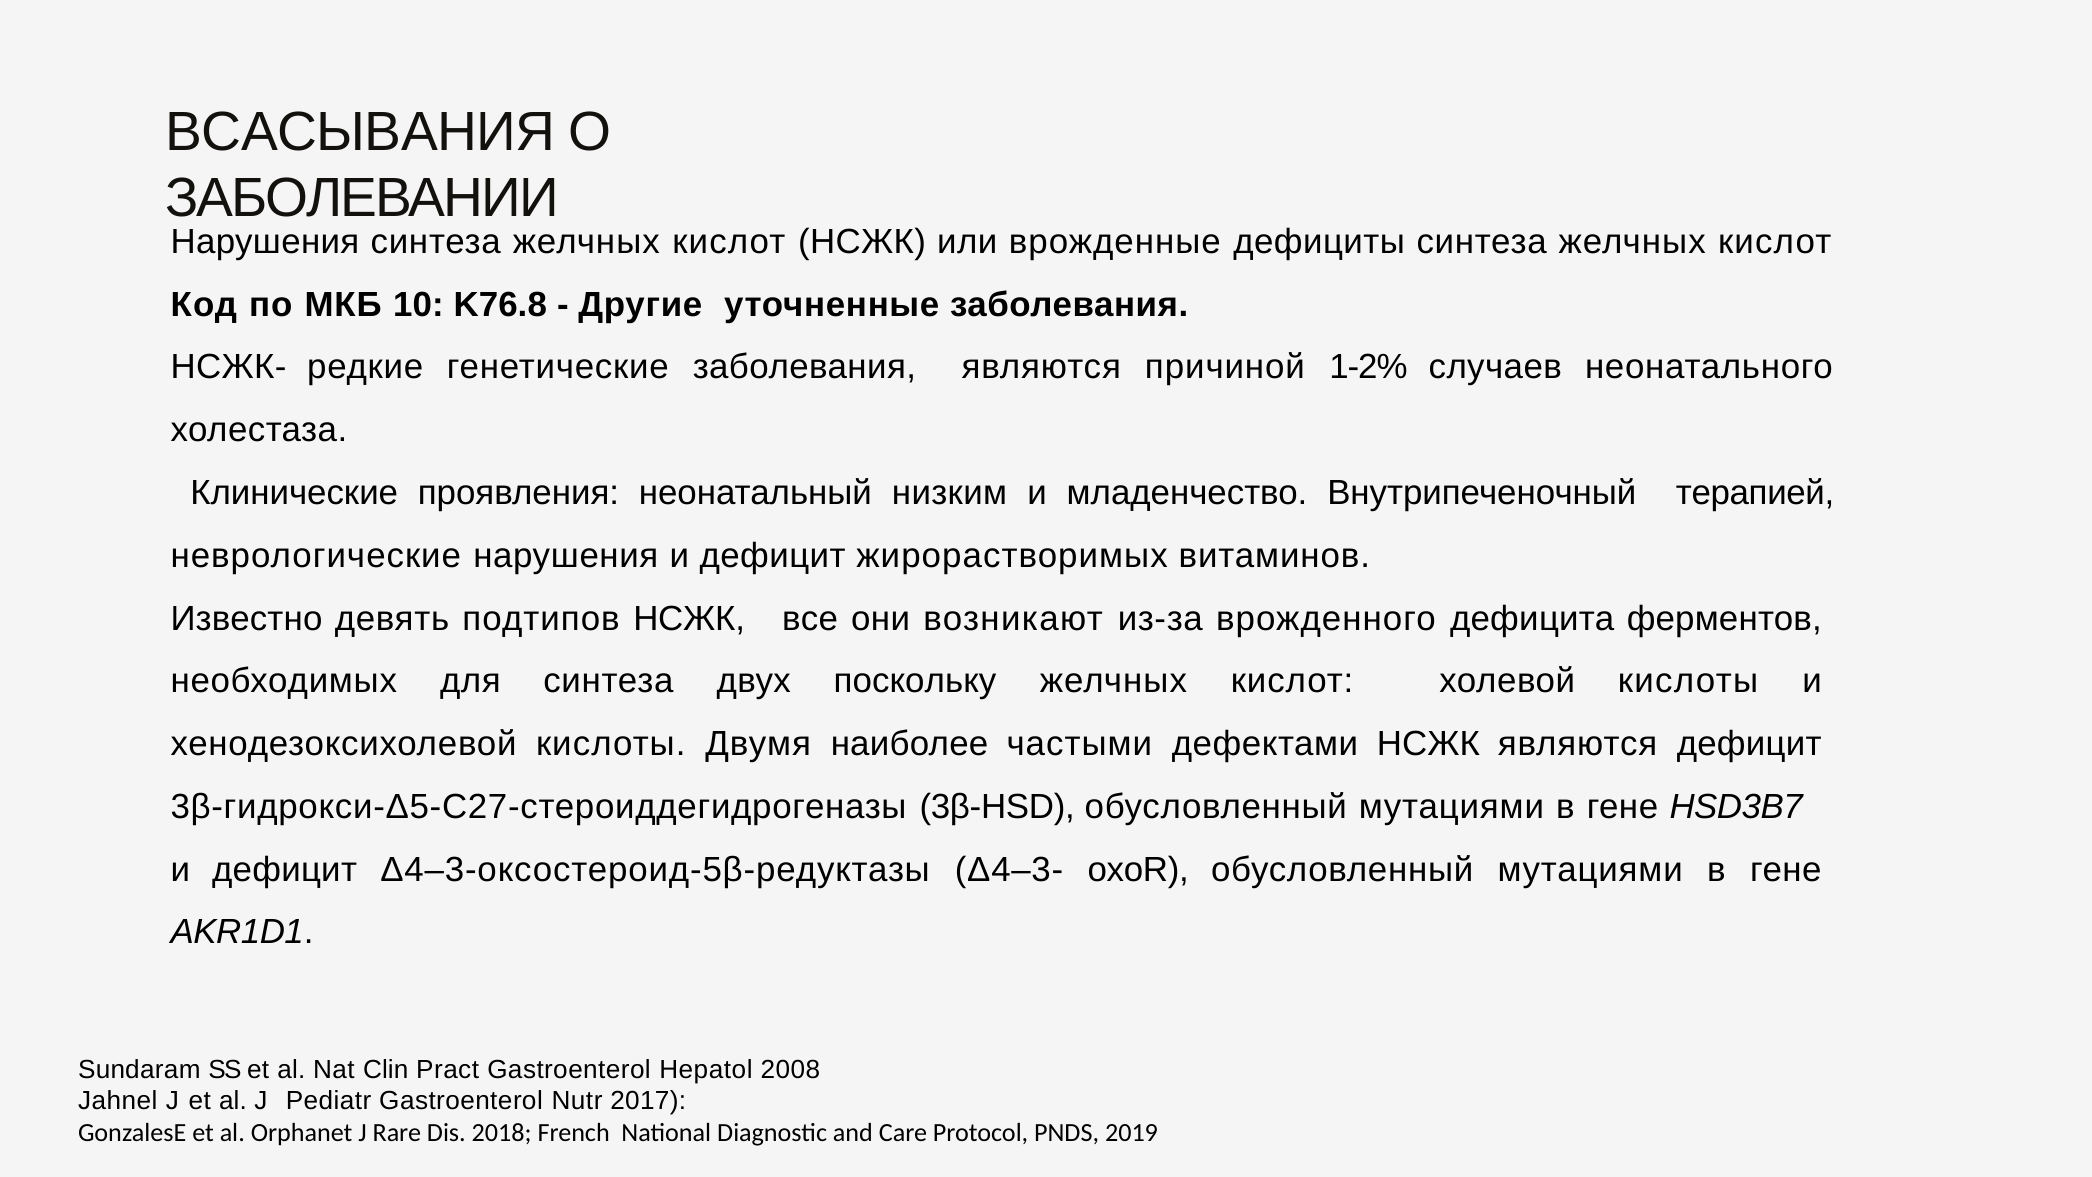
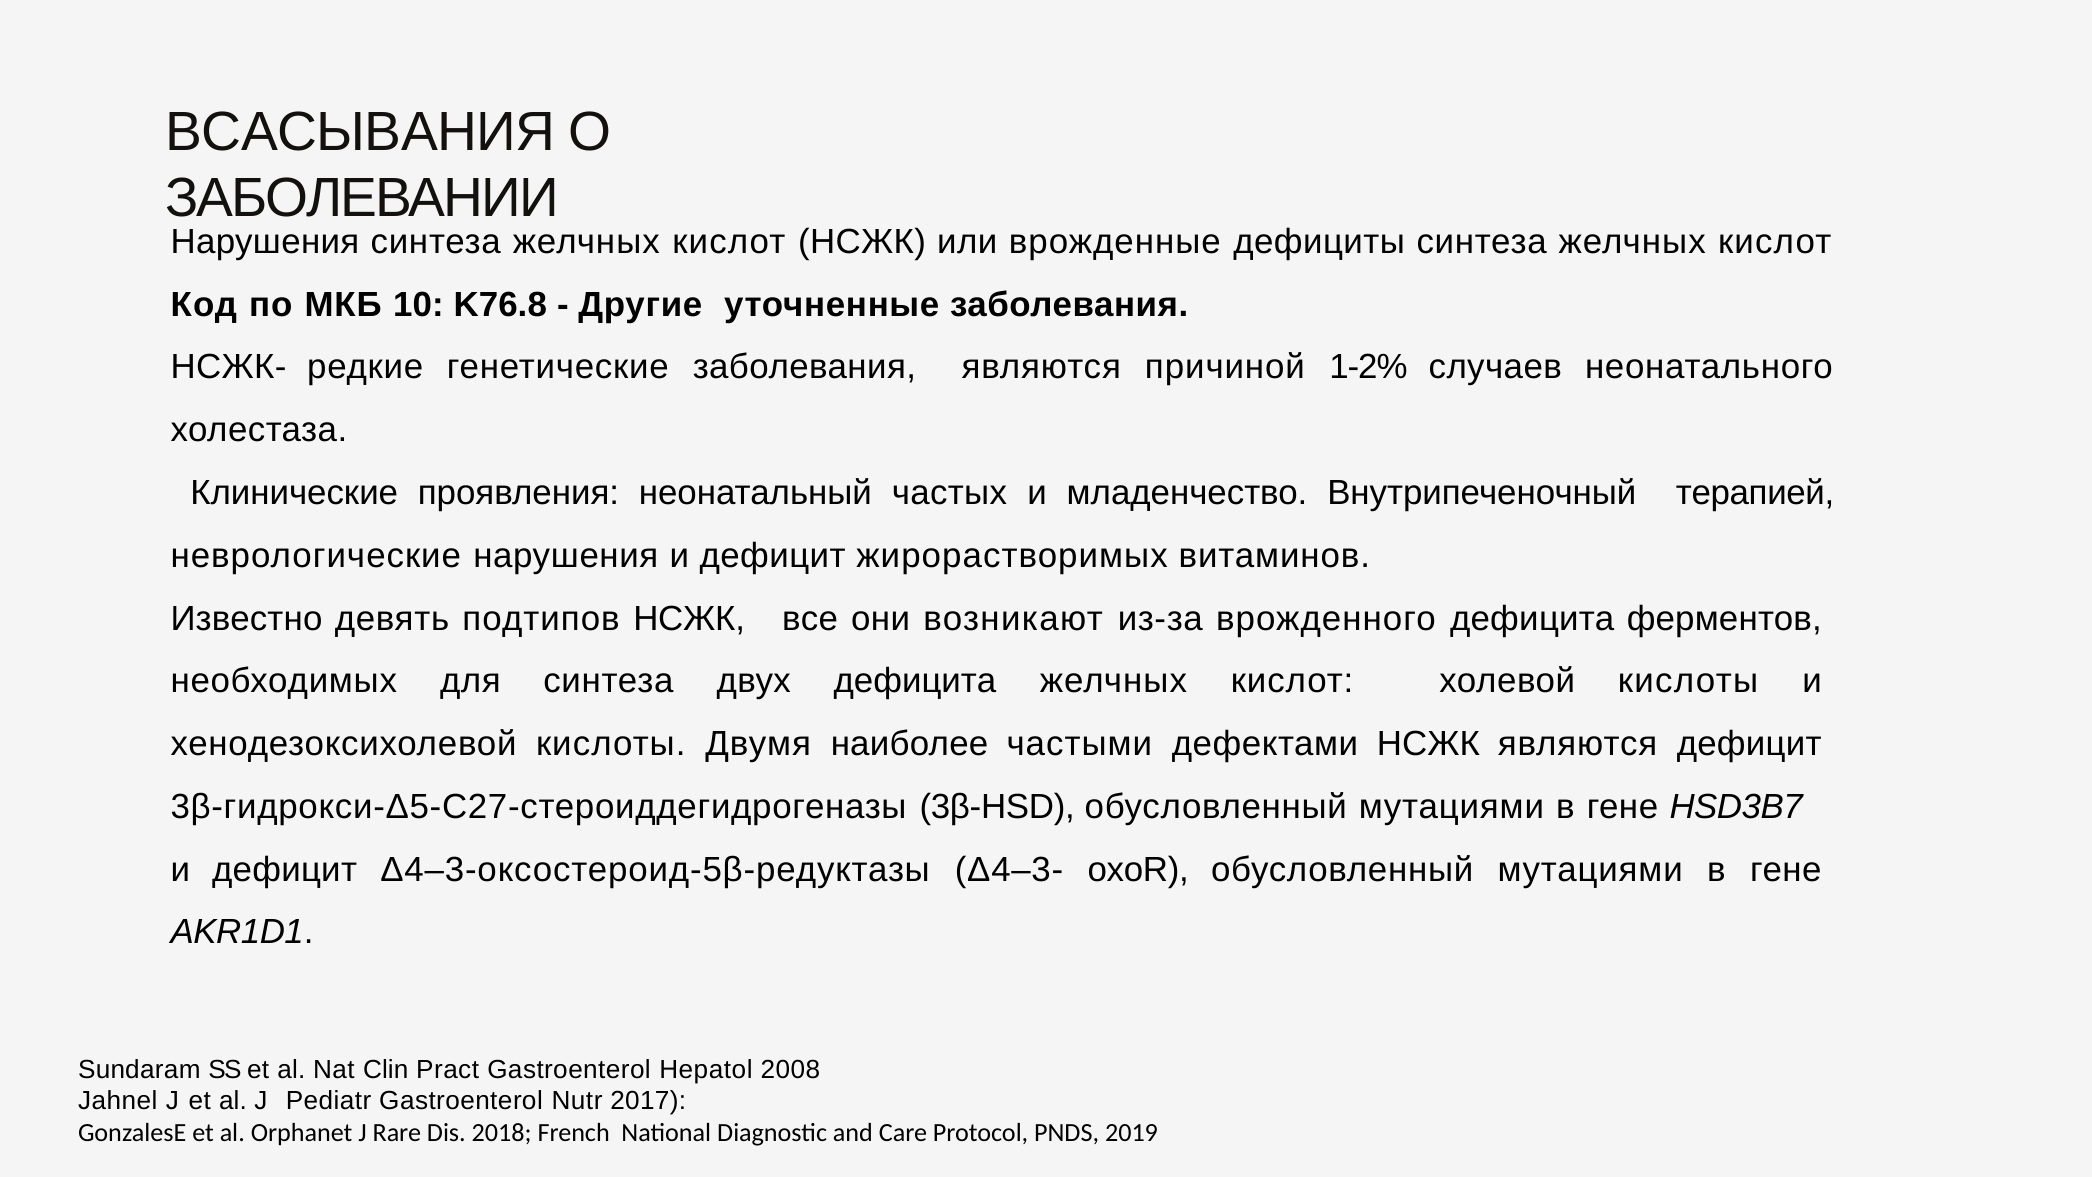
низким: низким -> частых (949, 493)
двух поскольку: поскольку -> дефицита (915, 681)
